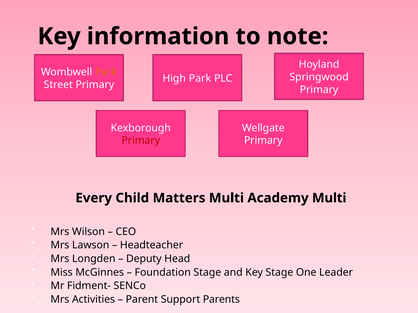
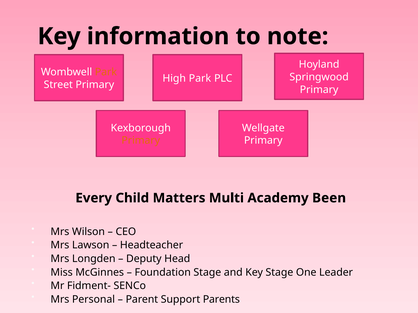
Primary colour: red -> orange (141, 141)
Academy Multi: Multi -> Been (329, 198)
Activities: Activities -> Personal (94, 300)
